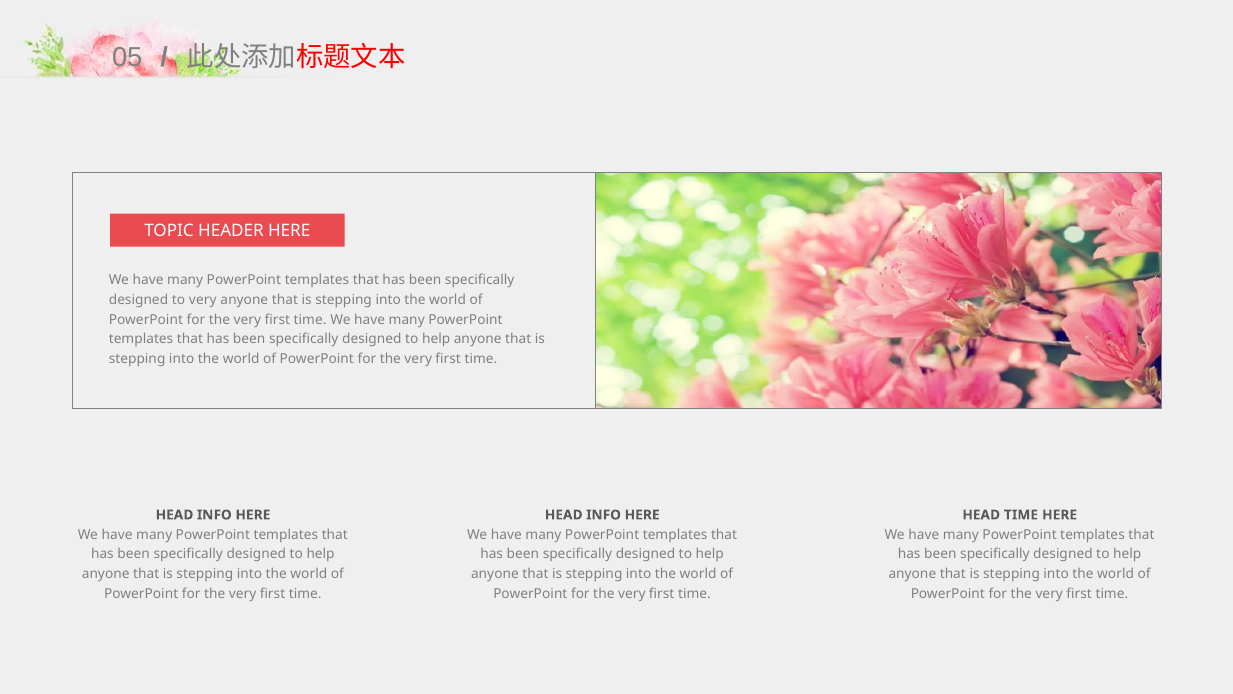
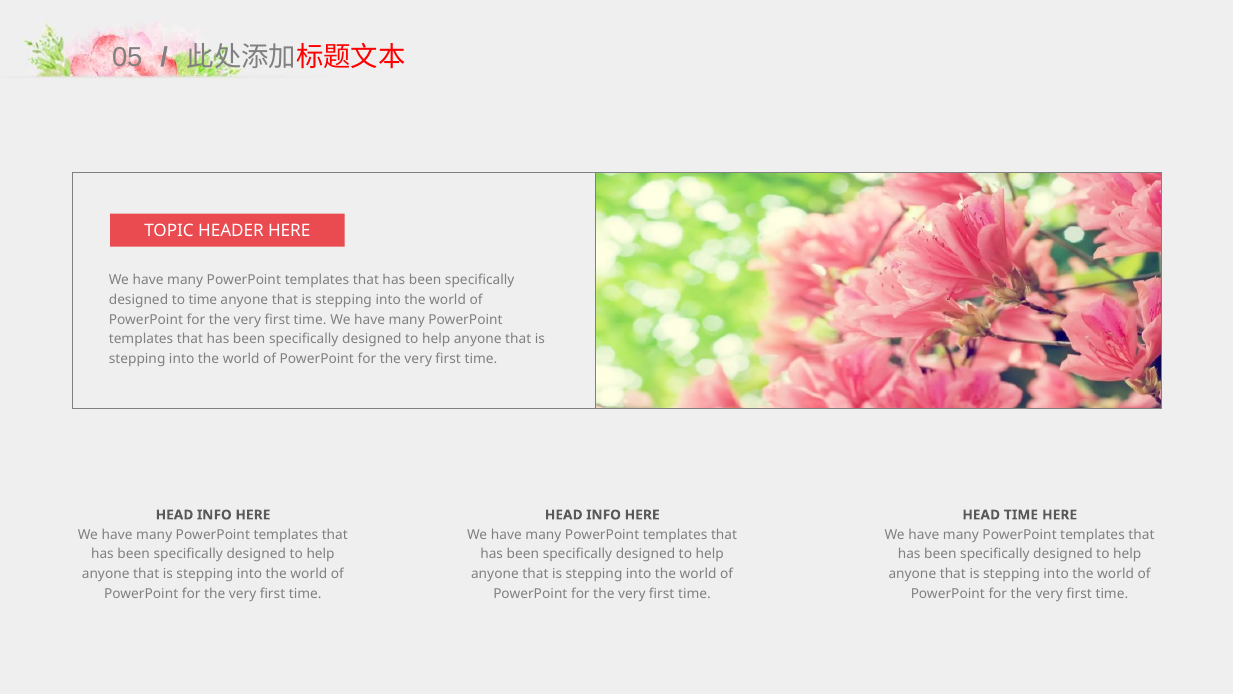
to very: very -> time (203, 300)
